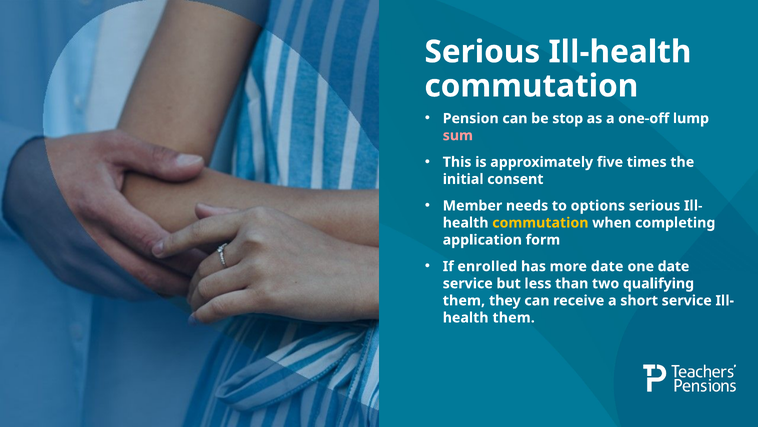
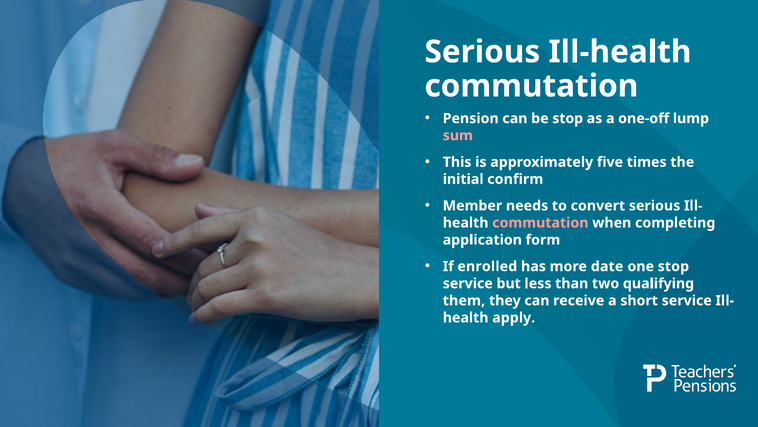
consent: consent -> confirm (515, 179)
options: options -> convert (598, 205)
commutation colour: yellow -> pink (540, 223)
one date: date -> stop (673, 266)
them: them -> apply (514, 317)
